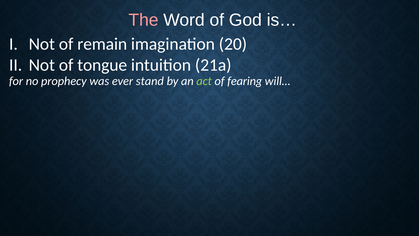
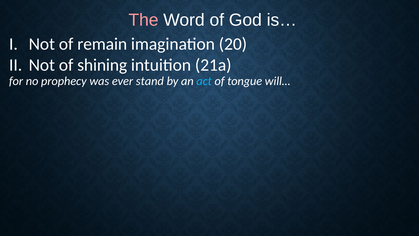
tongue: tongue -> shining (102, 65)
act colour: light green -> light blue (204, 81)
fearing: fearing -> tongue (245, 81)
